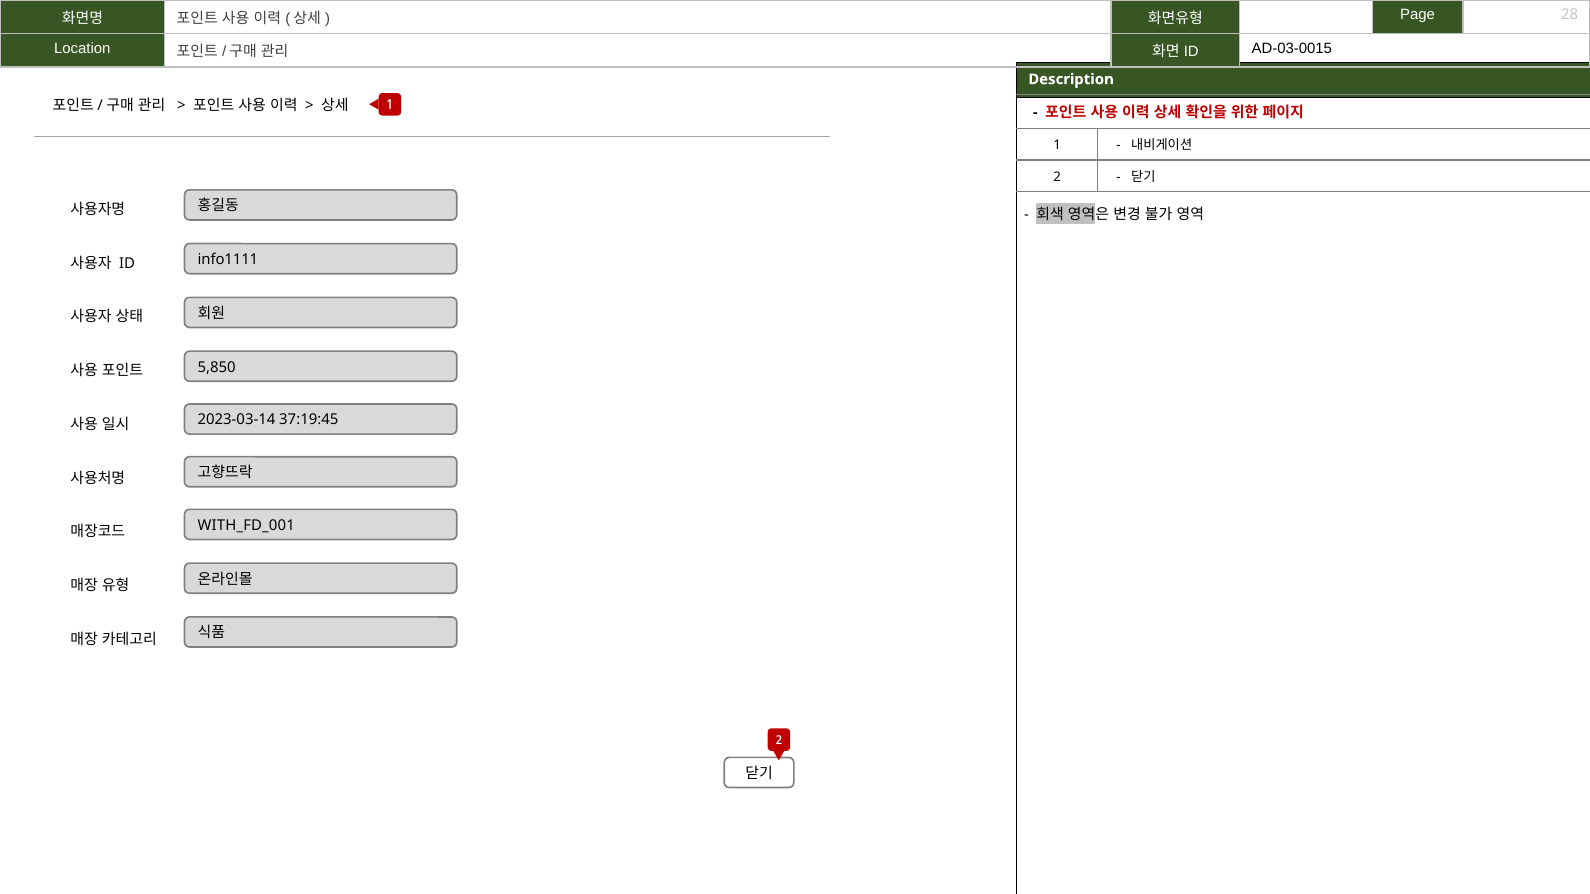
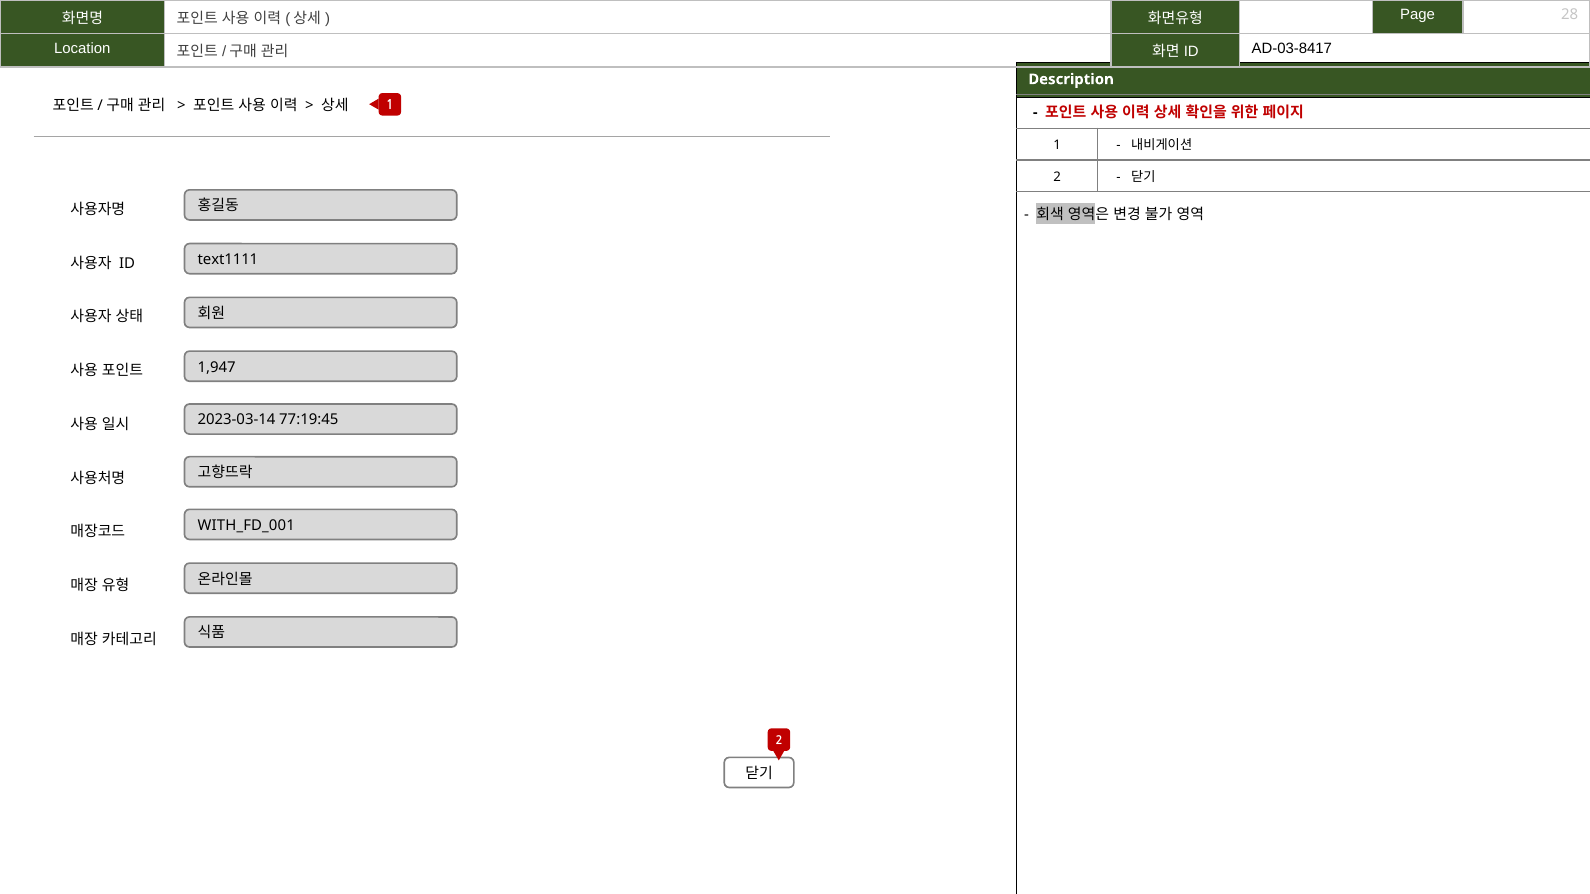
AD-03-0015: AD-03-0015 -> AD-03-8417 (1292, 48)
info1111: info1111 -> text1111 (228, 260)
5,850: 5,850 -> 1,947 (217, 367)
37:19:45: 37:19:45 -> 77:19:45 (309, 420)
